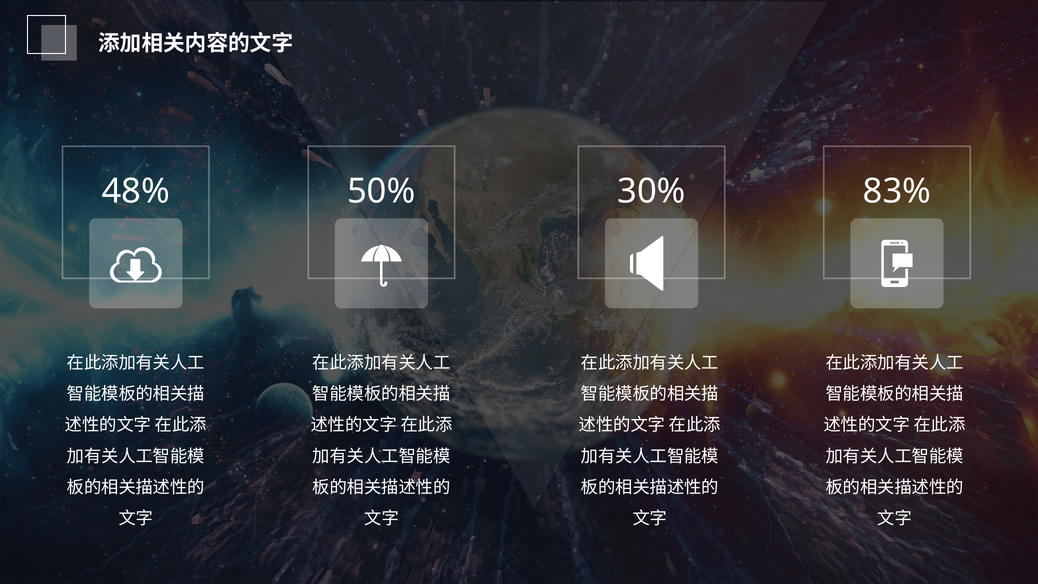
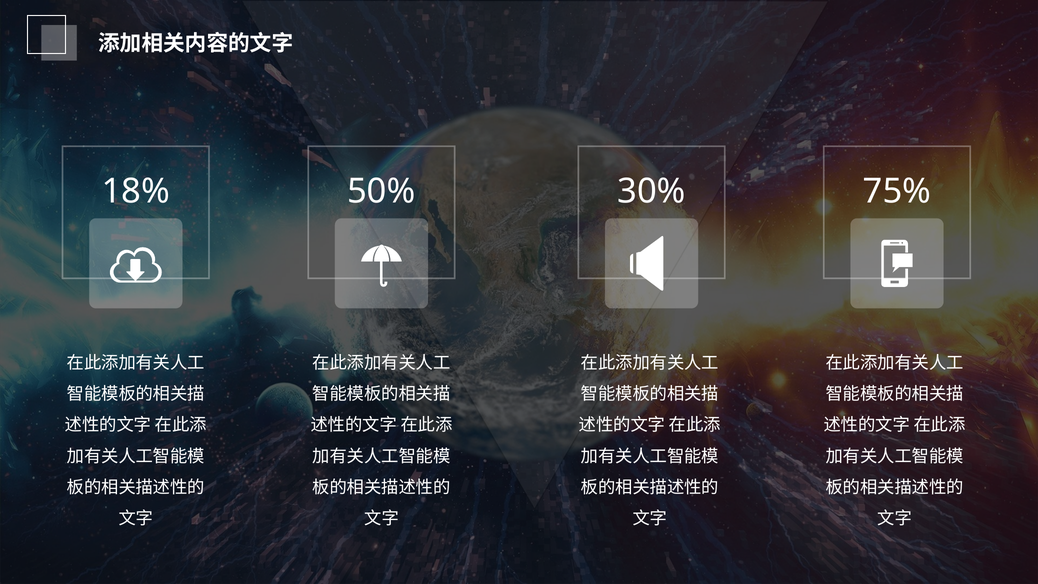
48%: 48% -> 18% (136, 191)
83%: 83% -> 75% (897, 191)
